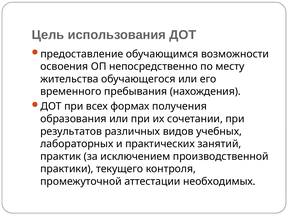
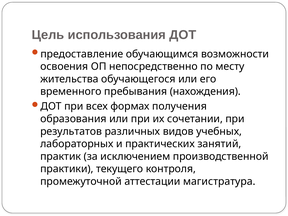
необходимых: необходимых -> магистратура (219, 181)
